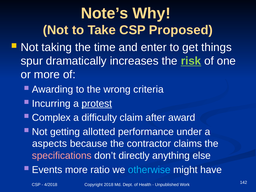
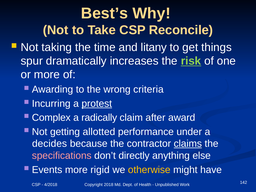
Note’s: Note’s -> Best’s (104, 13)
Proposed: Proposed -> Reconcile (181, 30)
enter: enter -> litany (154, 47)
difficulty: difficulty -> radically (99, 118)
aspects: aspects -> decides (50, 144)
claims underline: none -> present (188, 144)
ratio: ratio -> rigid (100, 170)
otherwise colour: light blue -> yellow (149, 170)
